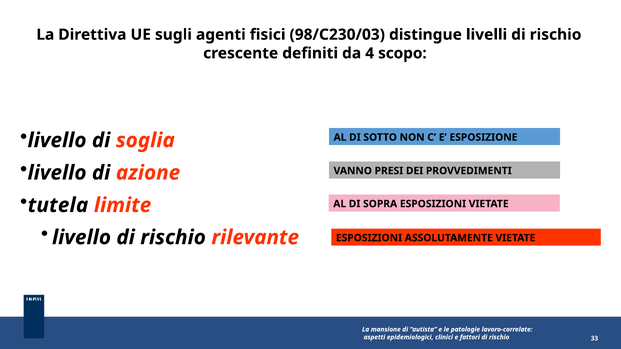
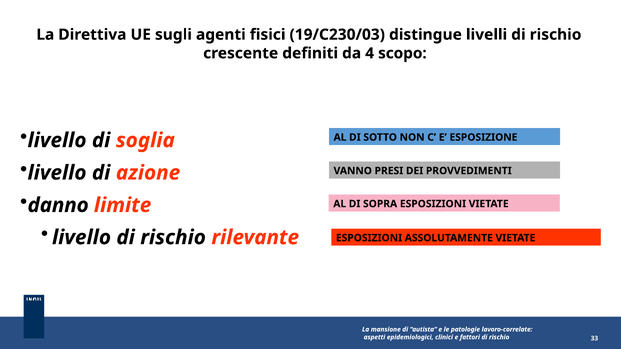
98/C230/03: 98/C230/03 -> 19/C230/03 (337, 35)
tutela: tutela -> danno (58, 205)
